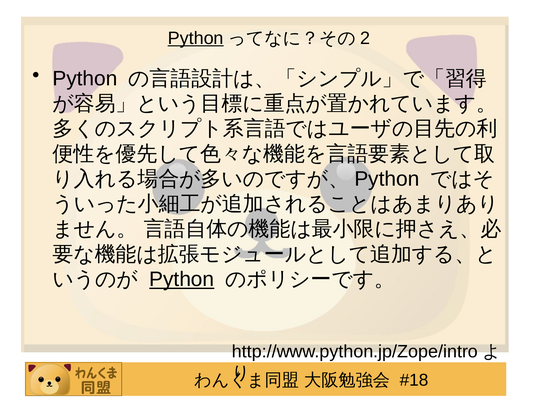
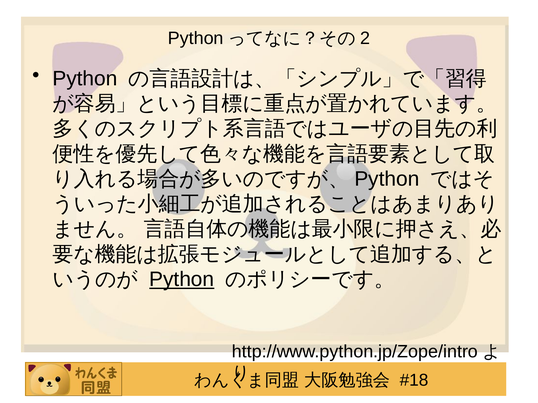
Python underline: present -> none (196, 38)
